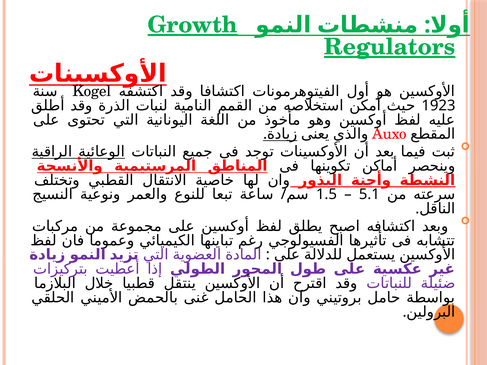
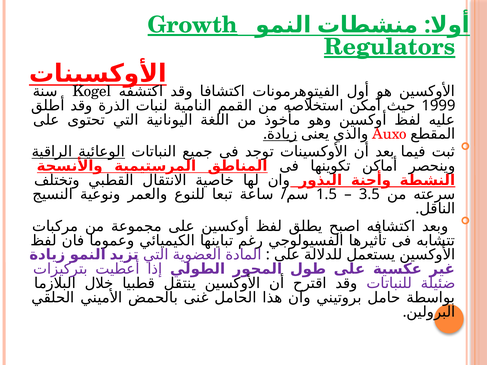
1923: 1923 -> 1999 (438, 106)
5.1: 5.1 -> 3.5 (369, 195)
